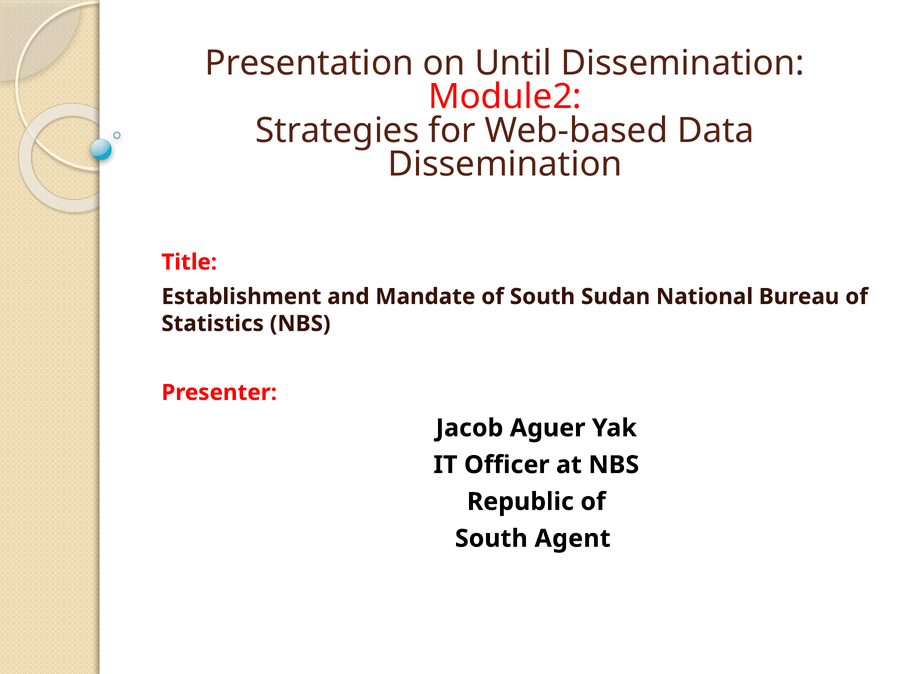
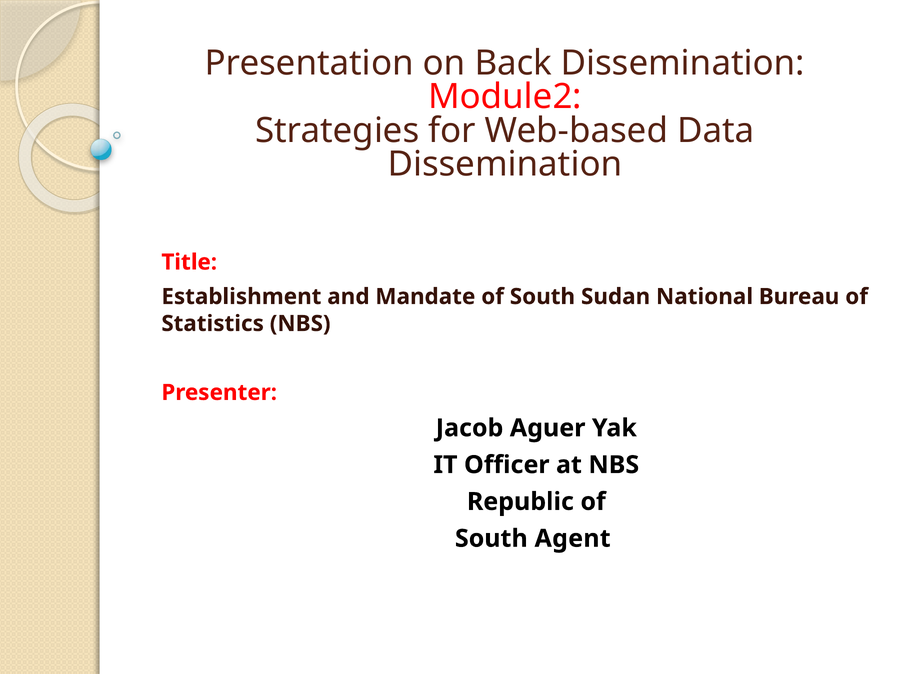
Until: Until -> Back (513, 63)
